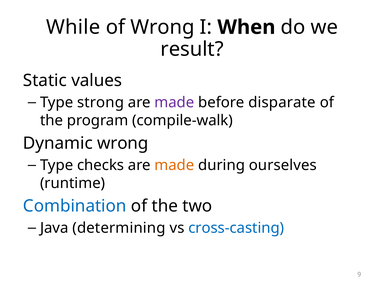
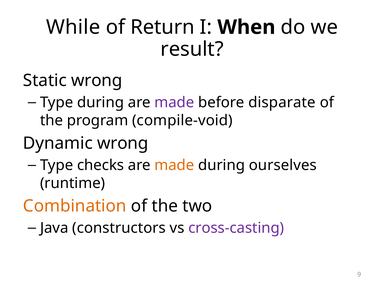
of Wrong: Wrong -> Return (162, 27)
Static values: values -> wrong (97, 81)
Type strong: strong -> during (101, 103)
compile-walk: compile-walk -> compile-void (182, 120)
Combination colour: blue -> orange (75, 206)
determining: determining -> constructors (119, 228)
cross-casting colour: blue -> purple (236, 228)
